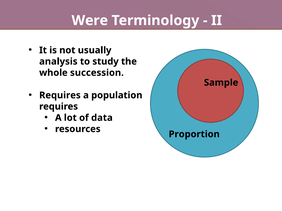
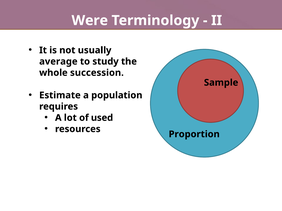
analysis: analysis -> average (58, 62)
Requires: Requires -> Estimate (60, 95)
data: data -> used (102, 118)
